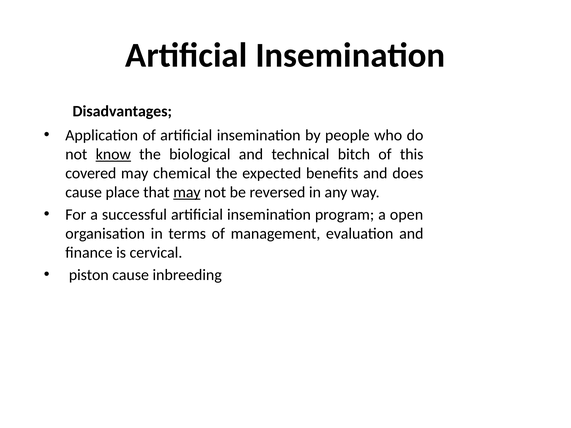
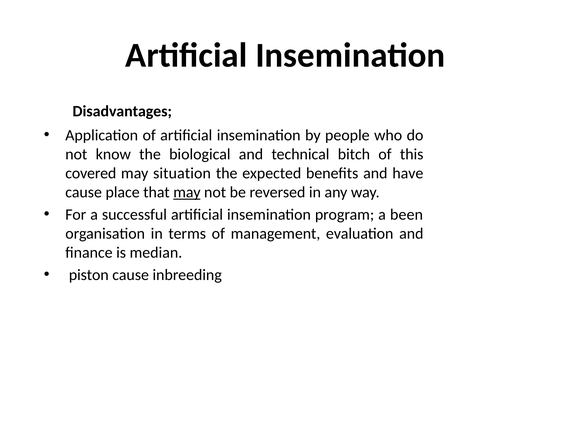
know underline: present -> none (113, 154)
chemical: chemical -> situation (182, 173)
does: does -> have (408, 173)
open: open -> been (407, 215)
cervical: cervical -> median (156, 253)
